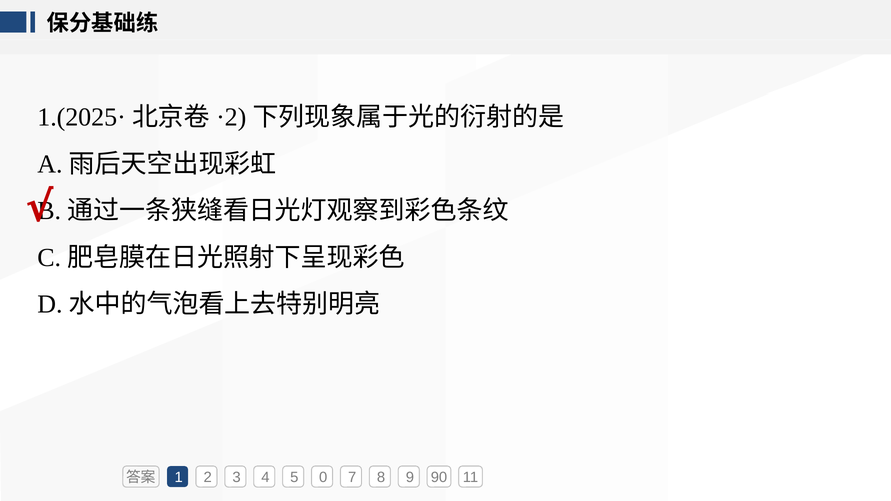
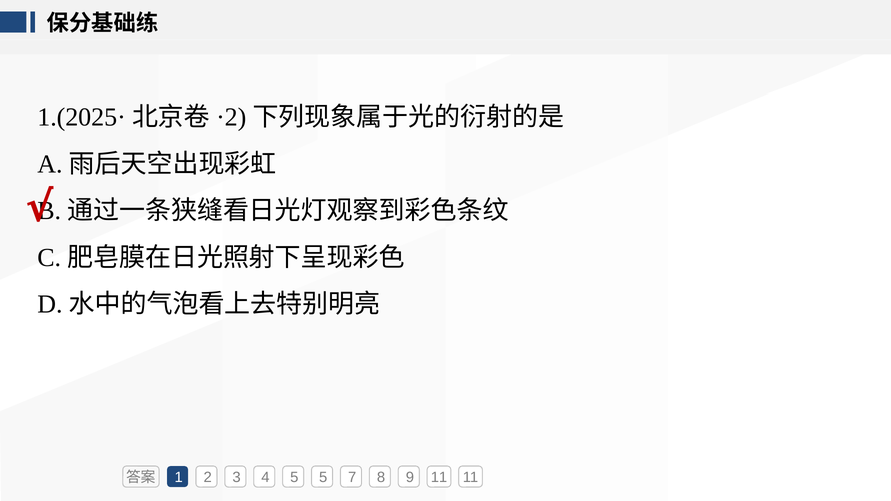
5 0: 0 -> 5 (323, 478)
9 90: 90 -> 11 (439, 478)
